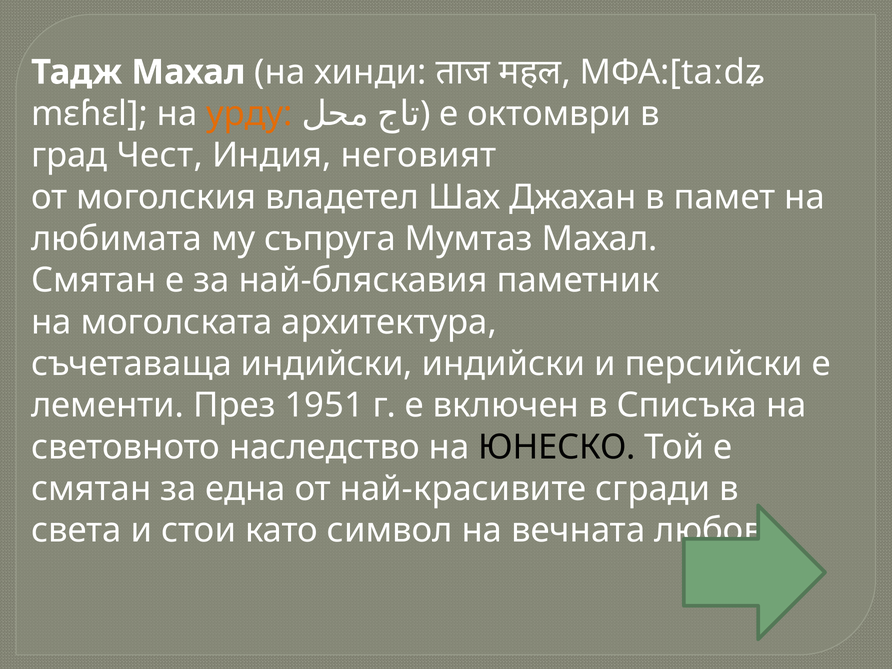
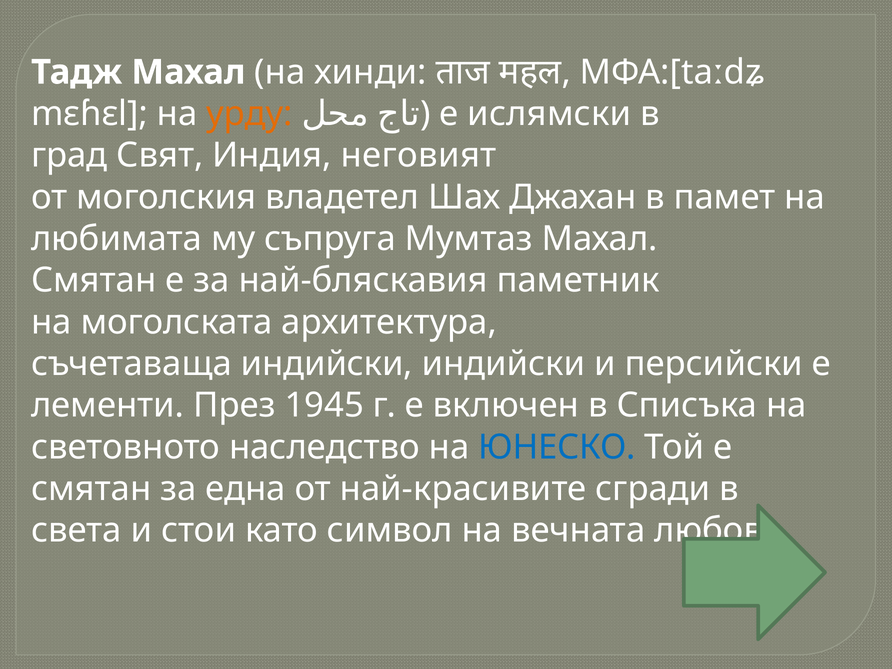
октомври: октомври -> ислямски (549, 114)
Чест: Чест -> Свят (160, 156)
1951: 1951 -> 1945 (324, 405)
ЮНЕСКО colour: black -> blue (557, 447)
